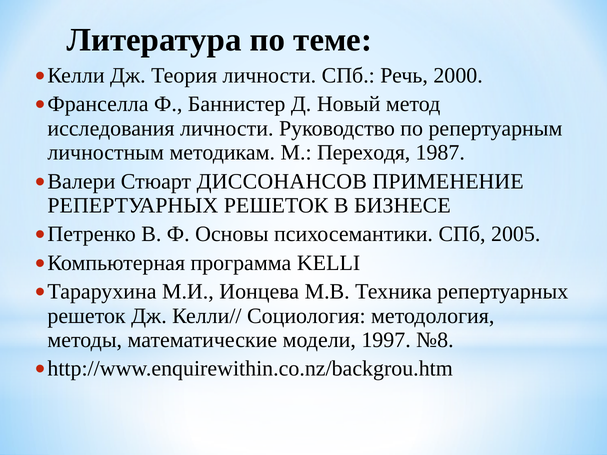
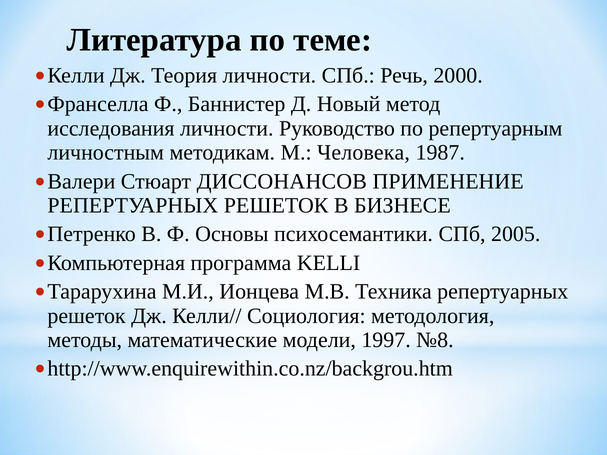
Переходя: Переходя -> Человека (364, 153)
